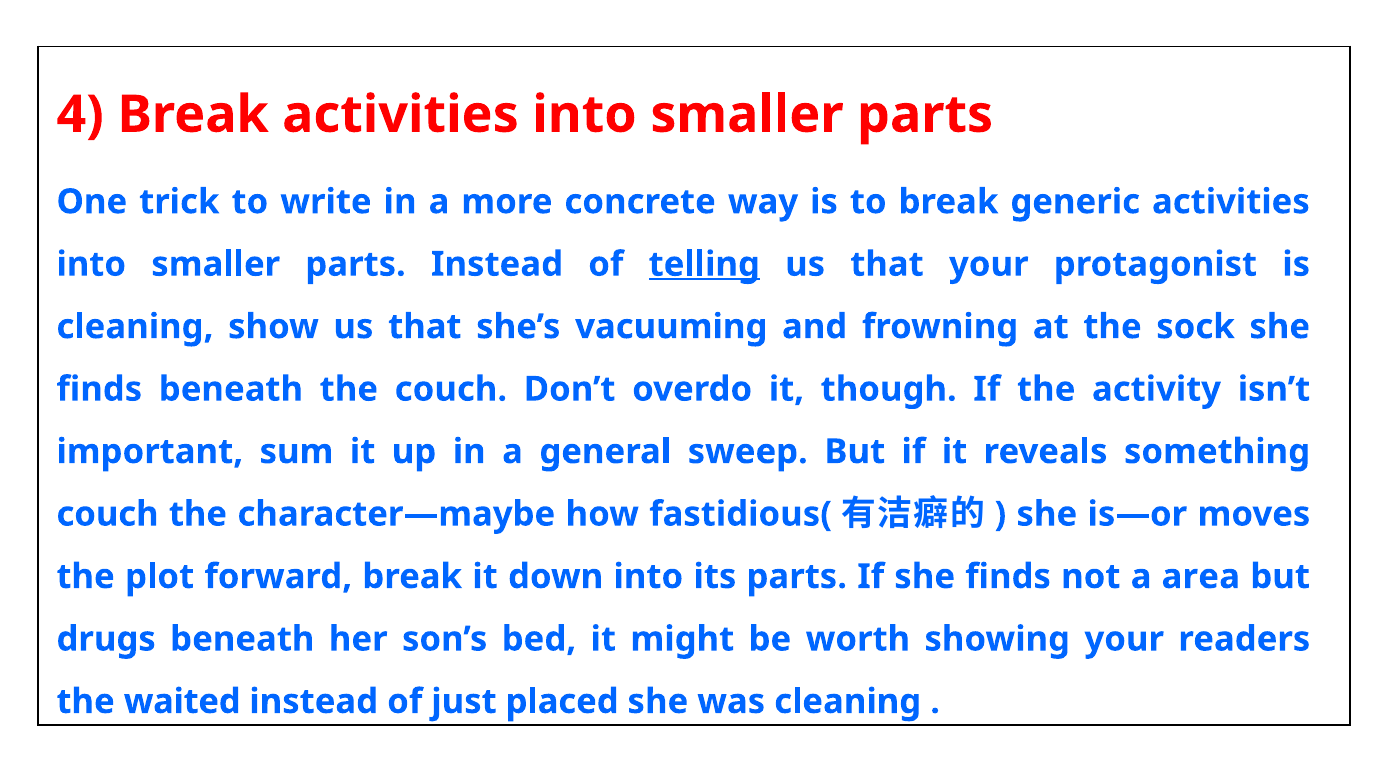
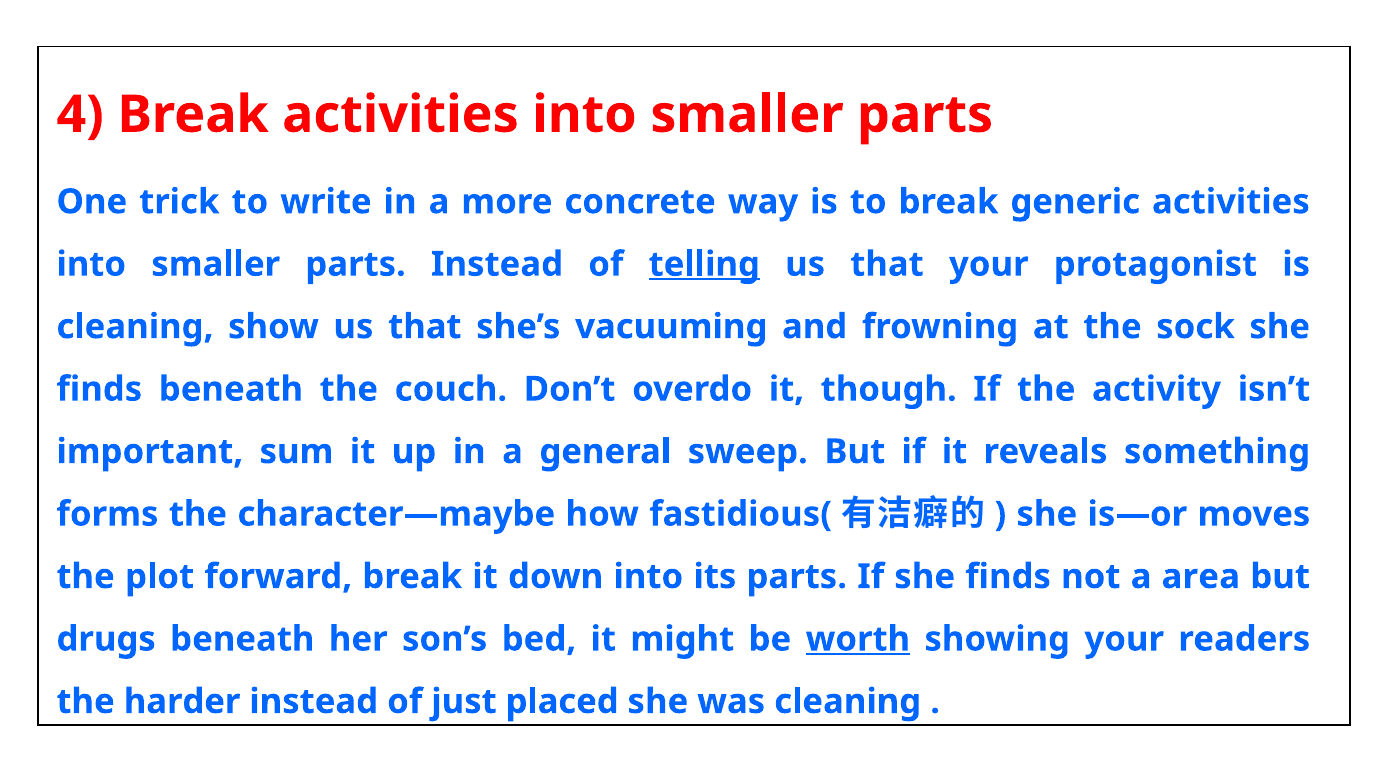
couch: couch -> forms (107, 514)
worth underline: none -> present (858, 639)
waited: waited -> harder (182, 702)
